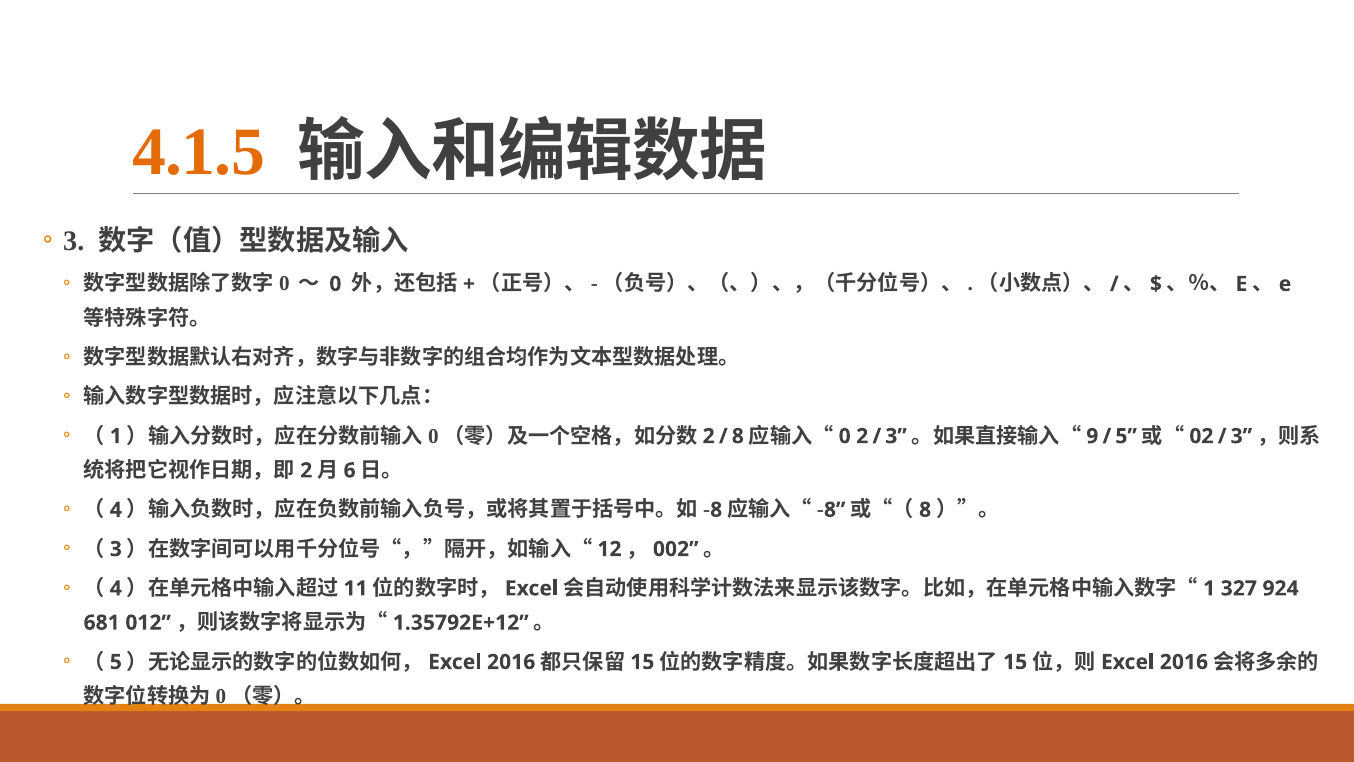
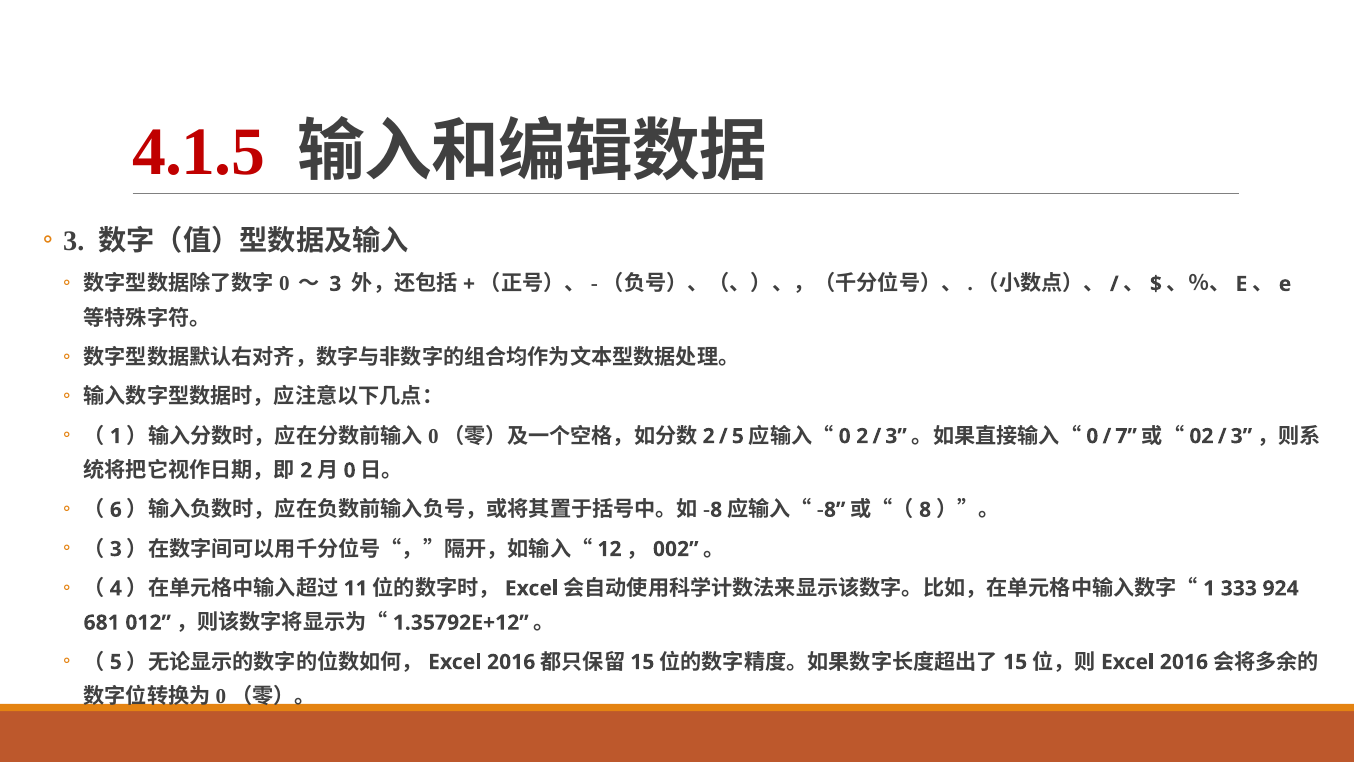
4.1.5 colour: orange -> red (199, 152)
0: 0 -> 3 (335, 284)
8: 8 -> 5 (738, 436)
9: 9 -> 0 (1092, 436)
5: 5 -> 7 (1126, 436)
6: 6 -> 0 (350, 470)
4: 4 -> 6 (116, 510)
327: 327 -> 333 (1239, 588)
